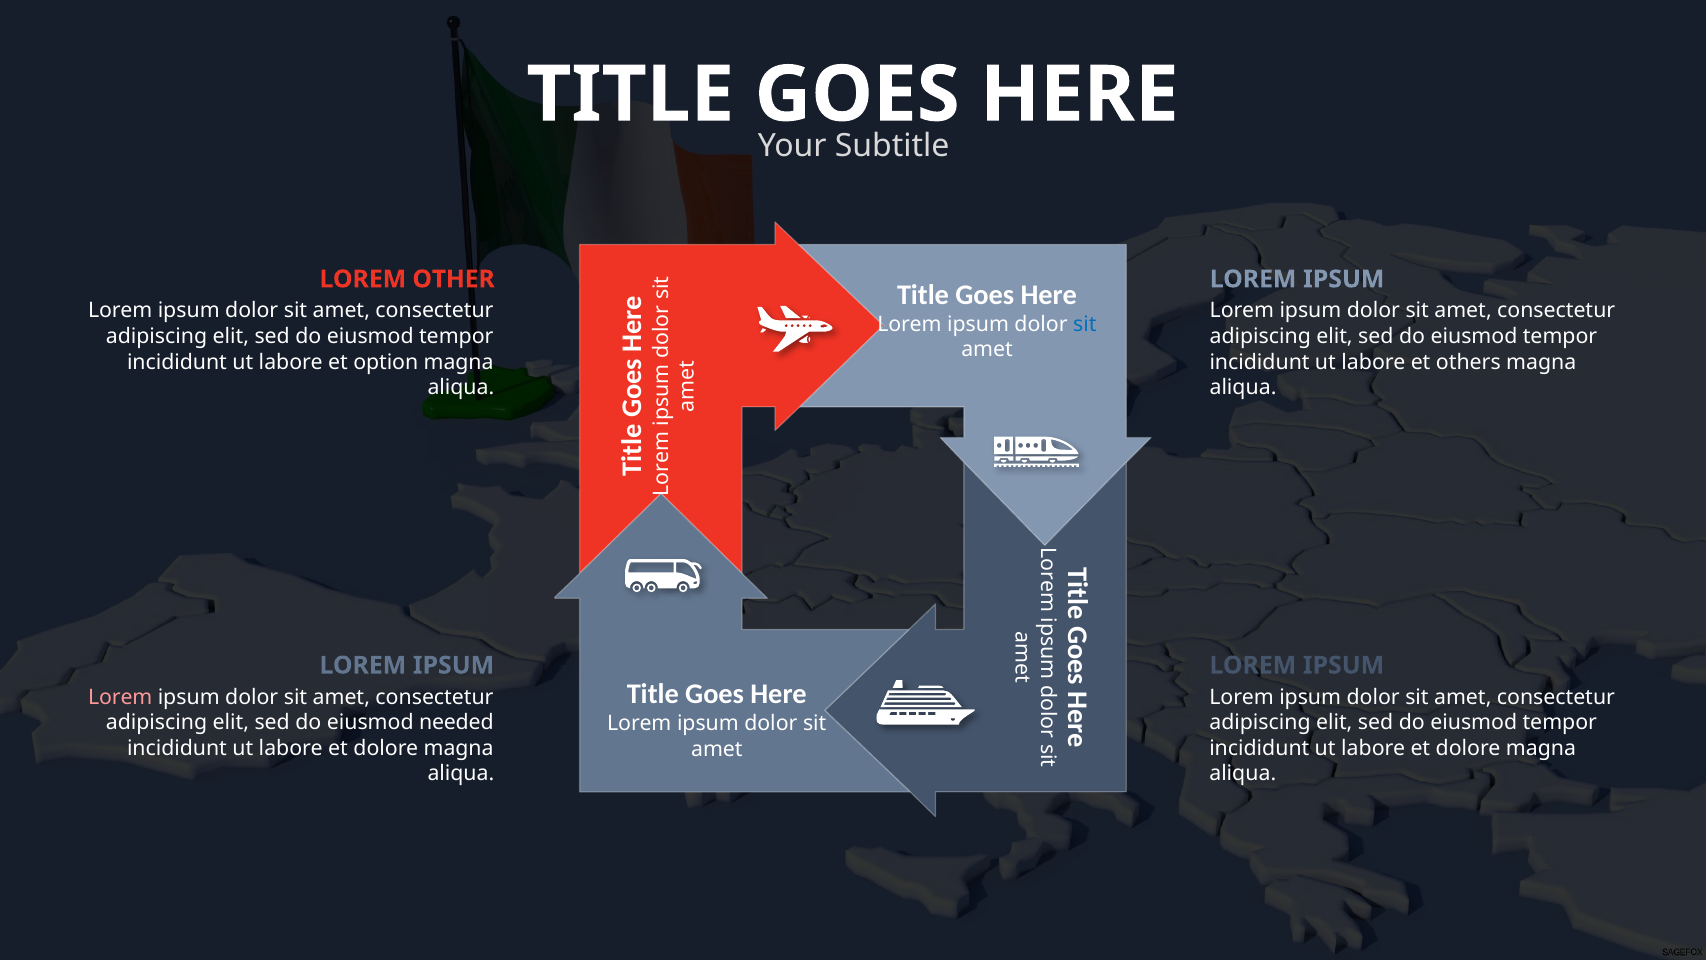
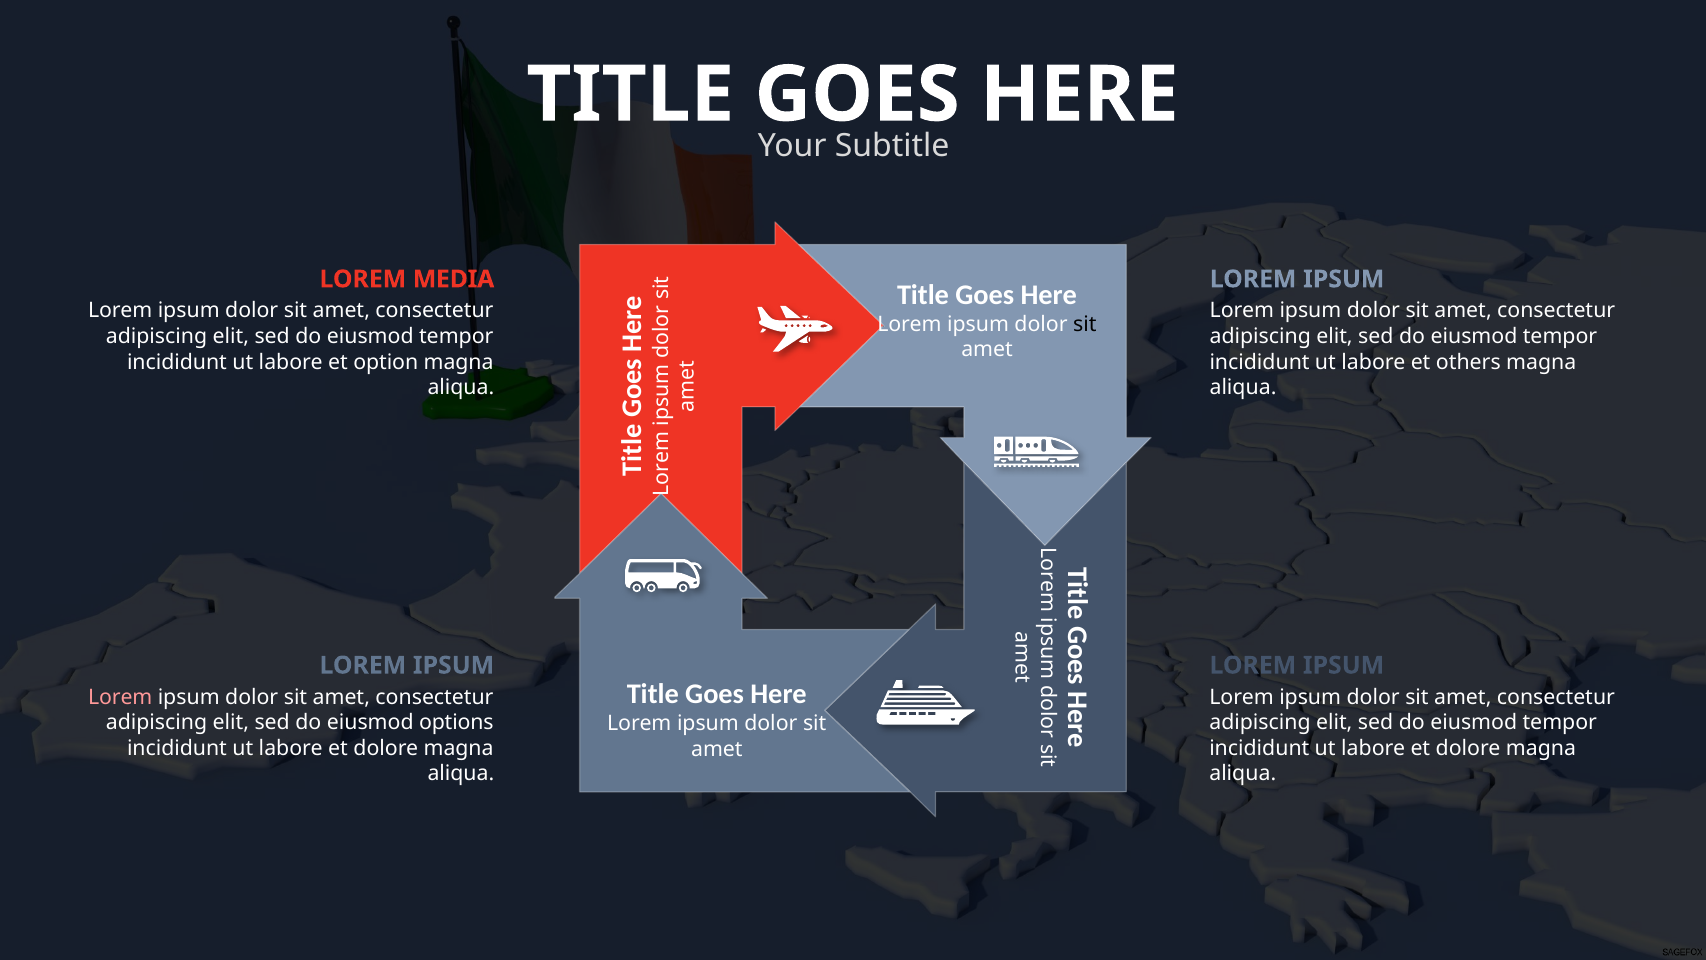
OTHER: OTHER -> MEDIA (454, 279)
sit colour: blue -> black (1085, 324)
needed: needed -> options (456, 722)
